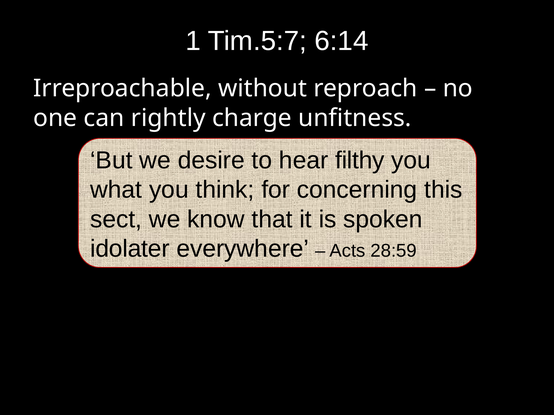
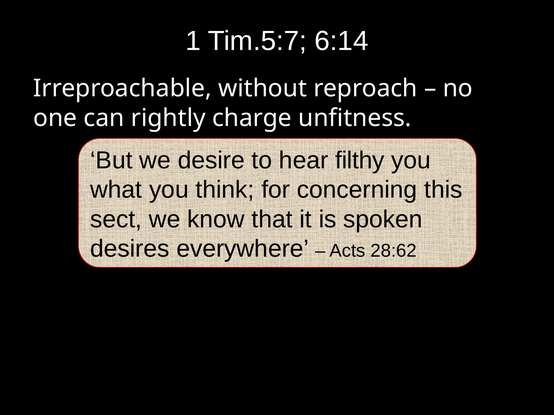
idolater: idolater -> desires (130, 249)
28:59: 28:59 -> 28:62 (394, 251)
